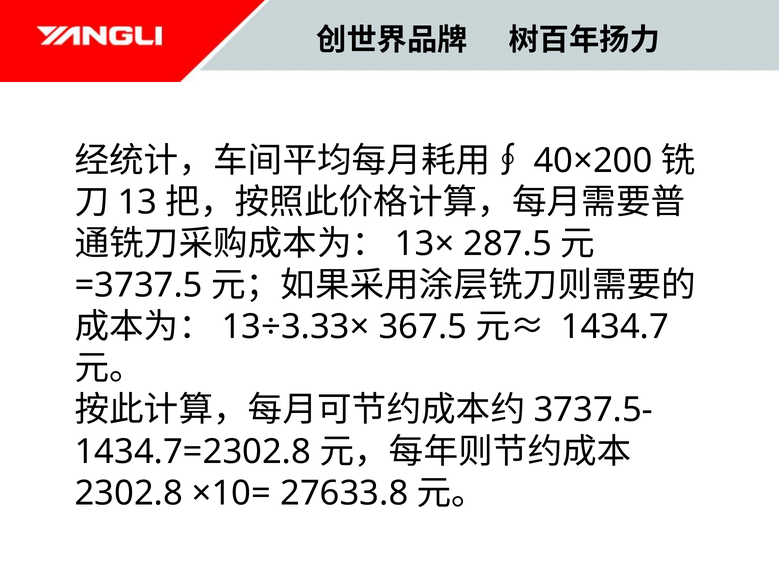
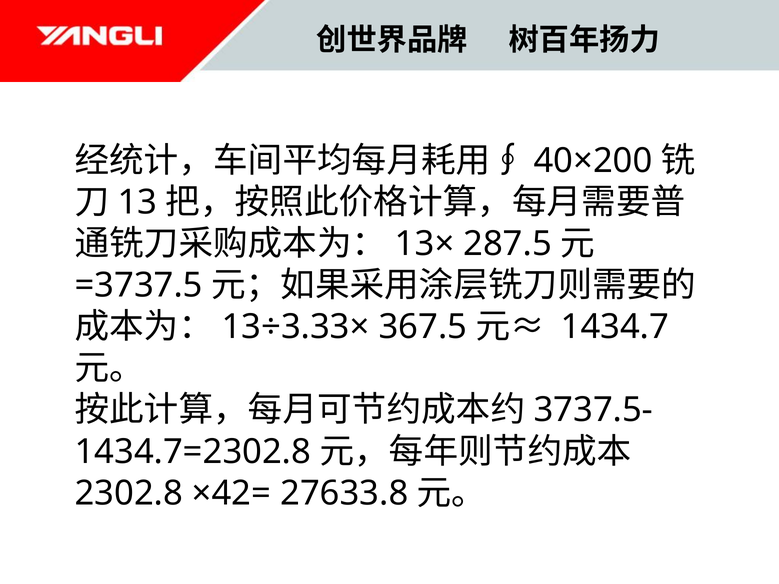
×10=: ×10= -> ×42= (231, 493)
